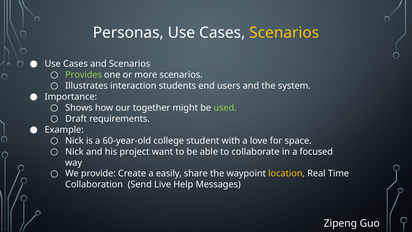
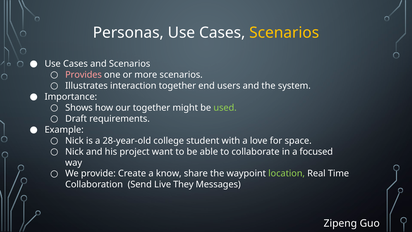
Provides colour: light green -> pink (83, 75)
interaction students: students -> together (177, 86)
60-year-old: 60-year-old -> 28-year-old (127, 141)
easily: easily -> know (169, 173)
location colour: yellow -> light green (287, 173)
Help: Help -> They (183, 184)
